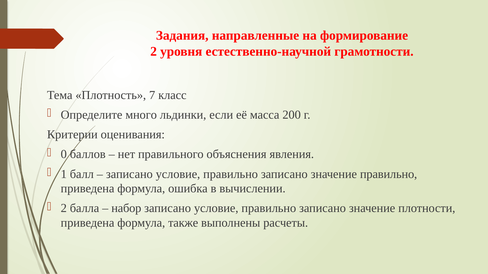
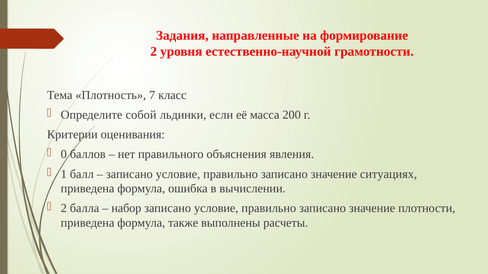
много: много -> собой (141, 115)
значение правильно: правильно -> ситуациях (389, 174)
